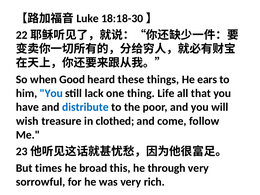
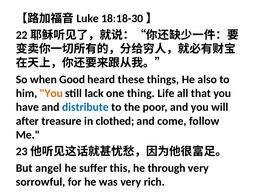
ears: ears -> also (207, 79)
You colour: blue -> orange (51, 93)
wish: wish -> after (27, 121)
times: times -> angel (49, 168)
broad: broad -> suffer (93, 168)
